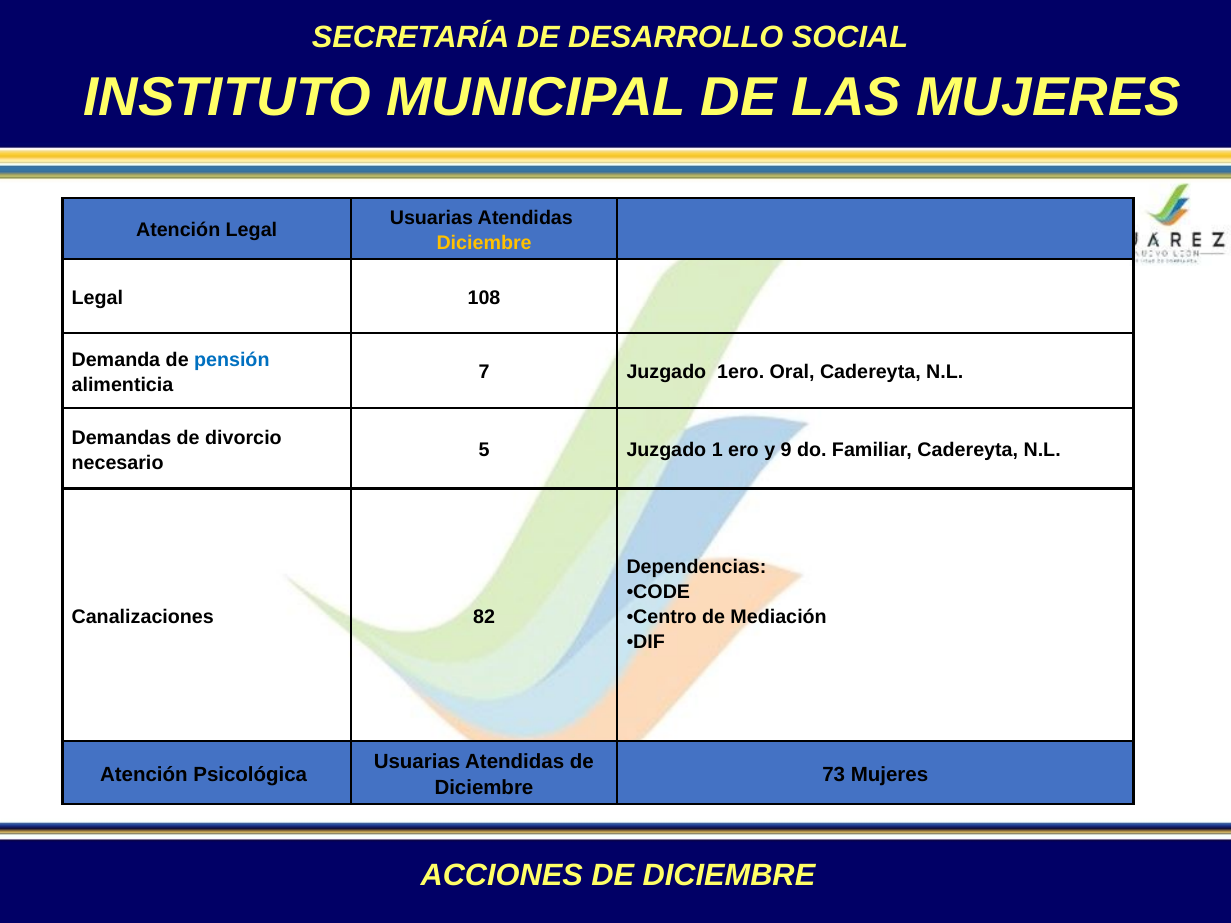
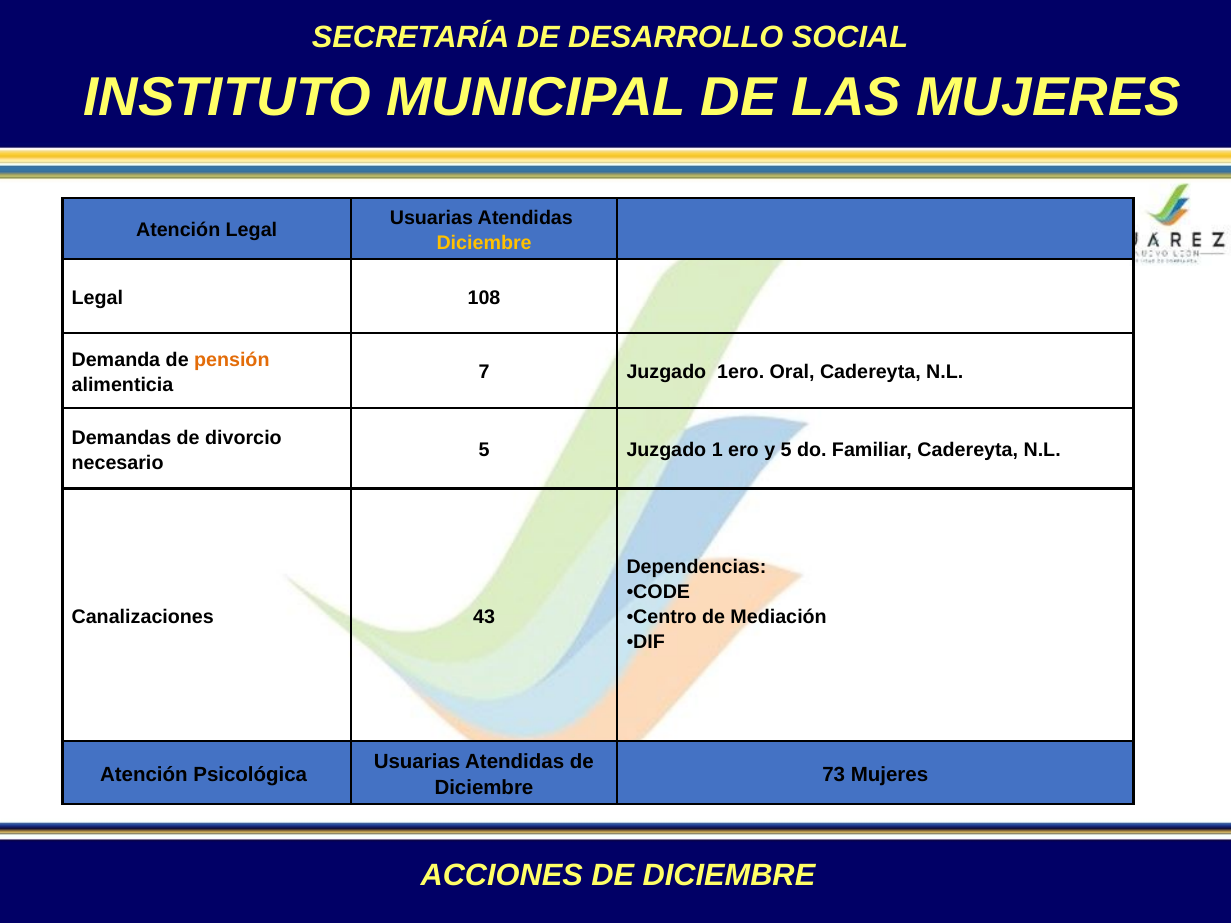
pensión colour: blue -> orange (232, 360)
y 9: 9 -> 5 (786, 450)
82: 82 -> 43 (484, 617)
